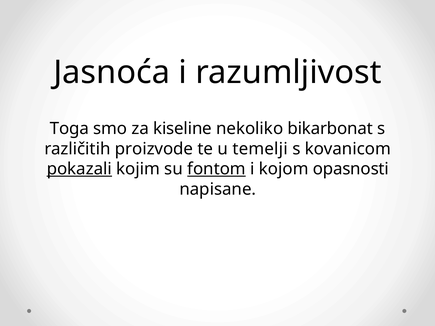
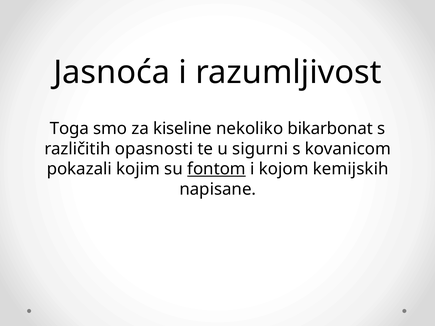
proizvode: proizvode -> opasnosti (154, 149)
temelji: temelji -> sigurni (260, 149)
pokazali underline: present -> none (79, 169)
opasnosti: opasnosti -> kemijskih (351, 169)
